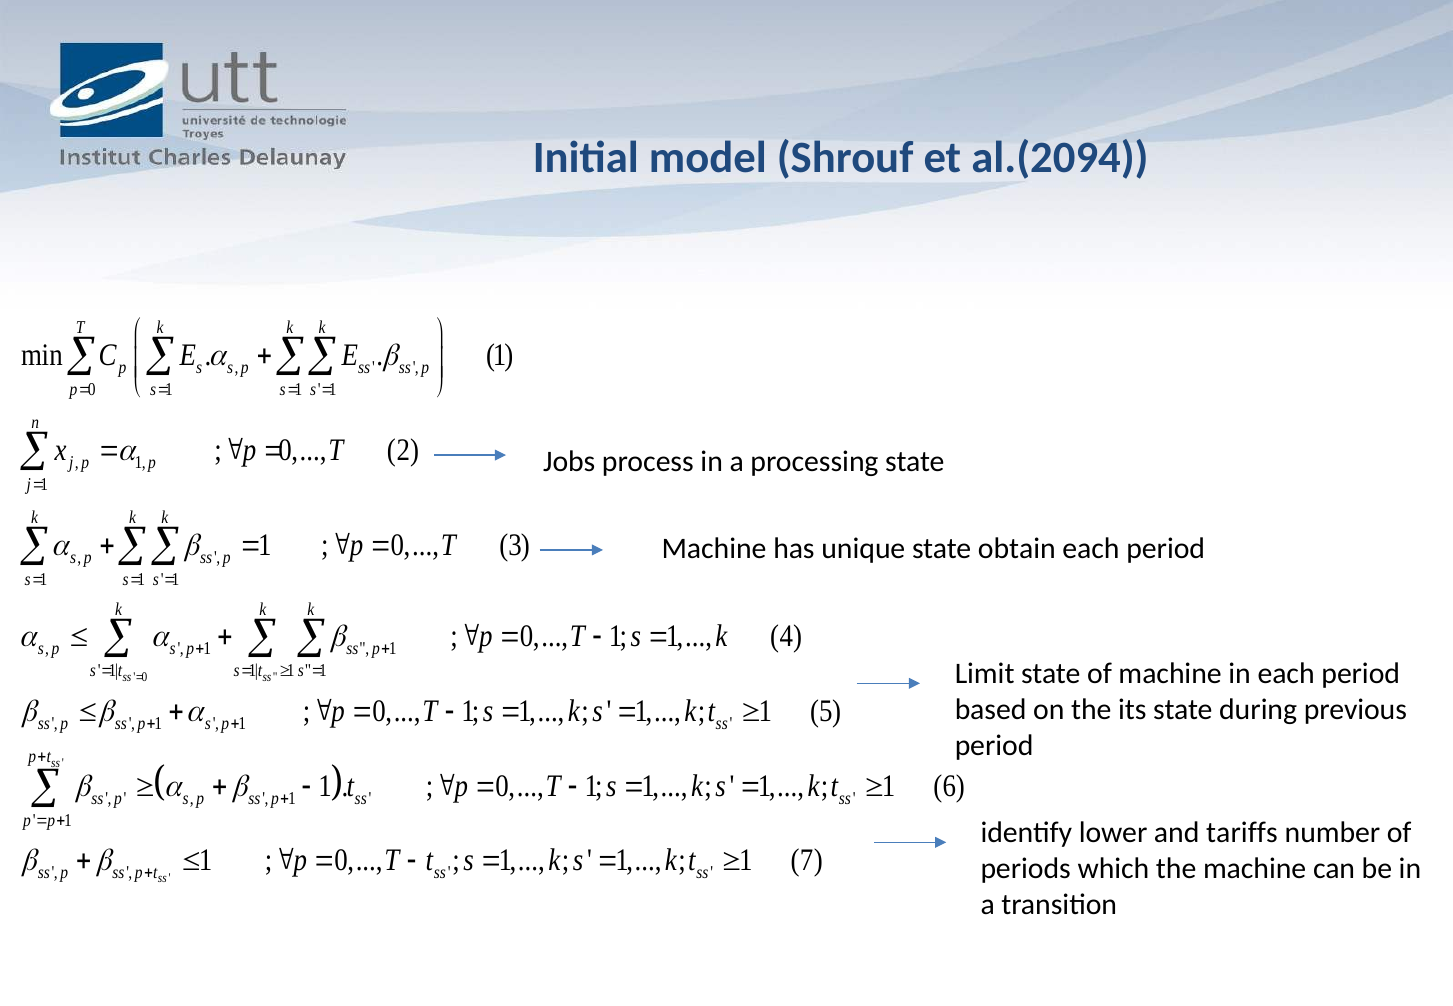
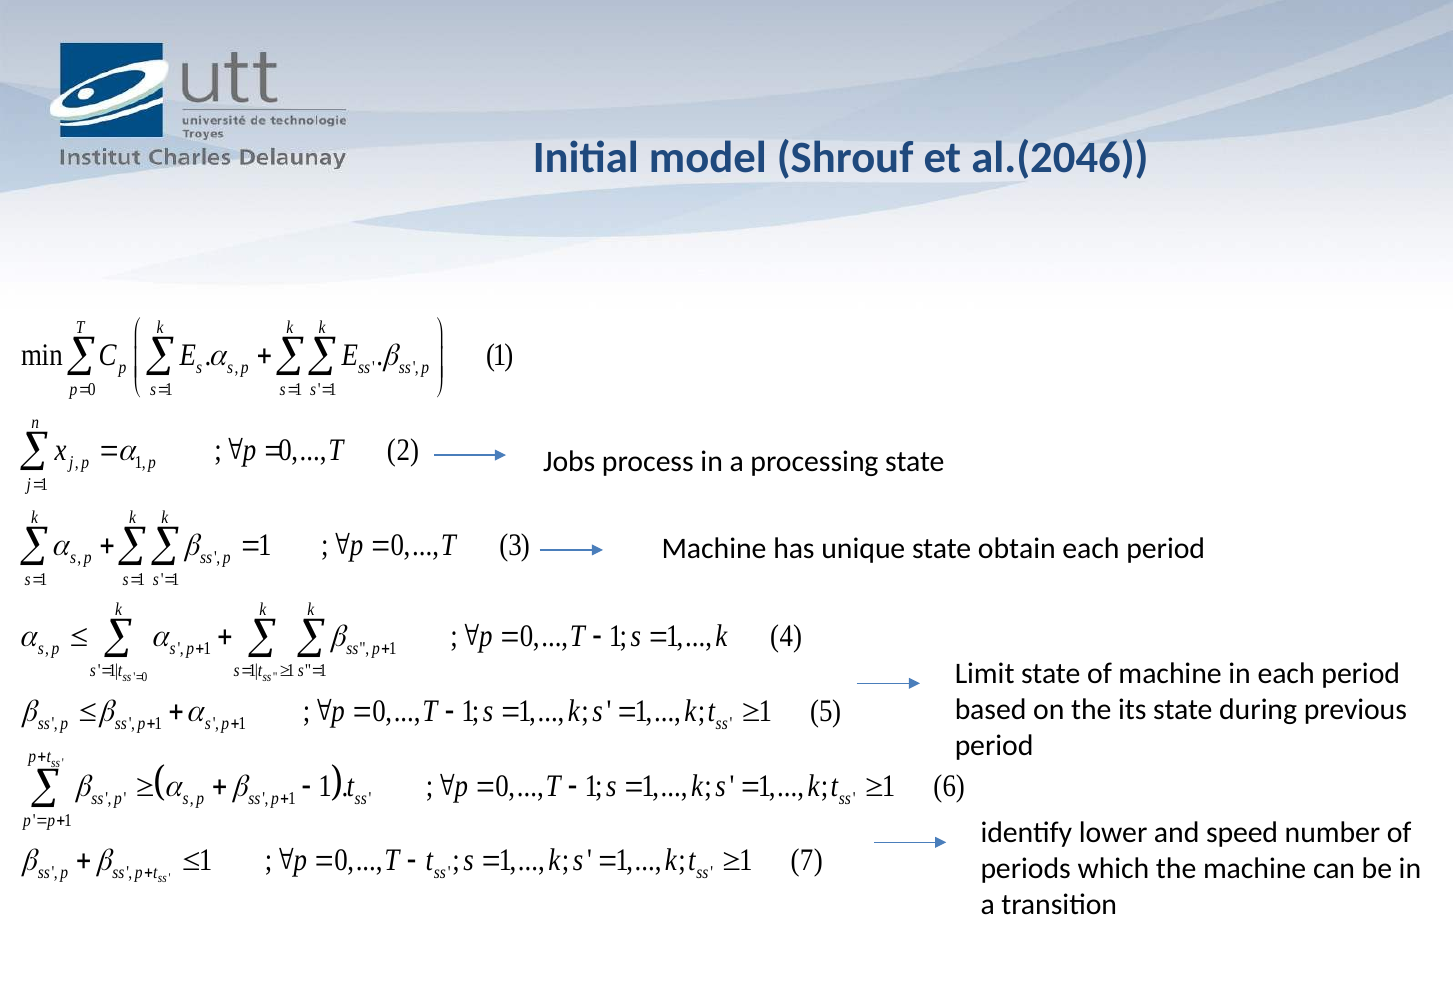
al.(2094: al.(2094 -> al.(2046 (1060, 157)
tariffs: tariffs -> speed (1242, 833)
